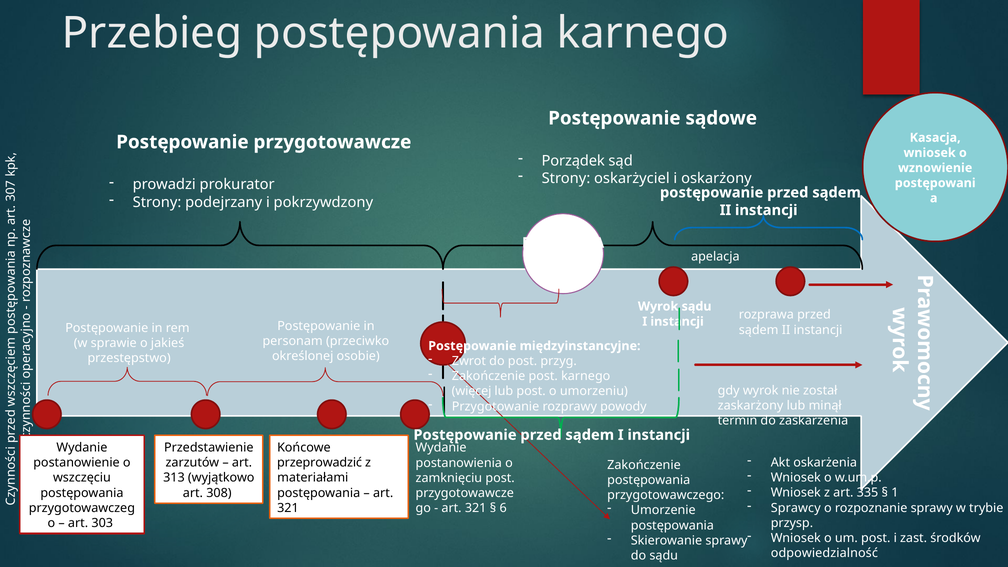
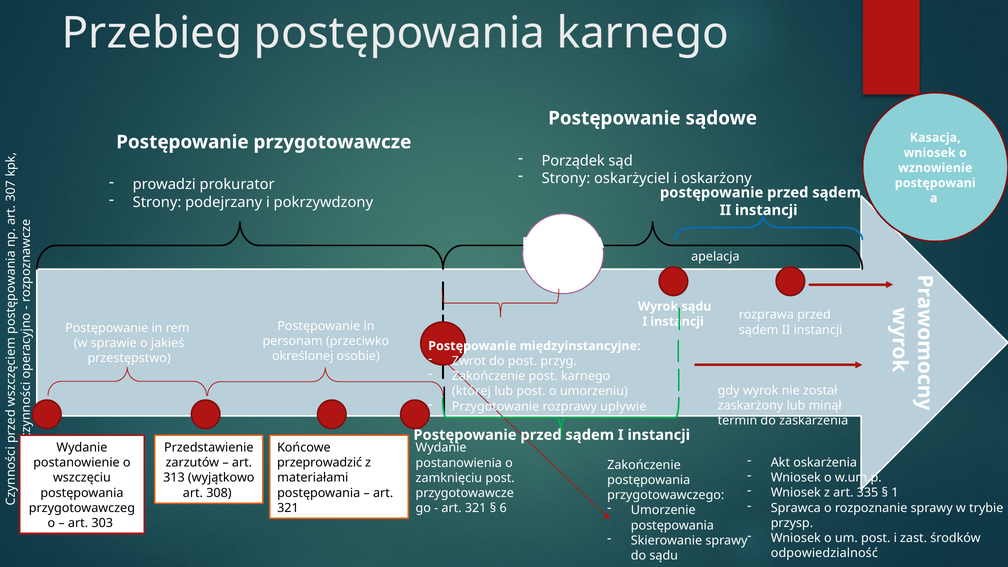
więcej: więcej -> której (471, 391)
powody: powody -> upływie (623, 406)
Sprawcy: Sprawcy -> Sprawca (796, 508)
